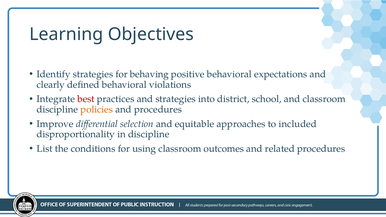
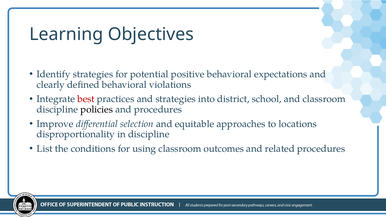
behaving: behaving -> potential (149, 74)
policies colour: orange -> black (97, 109)
included: included -> locations (298, 124)
